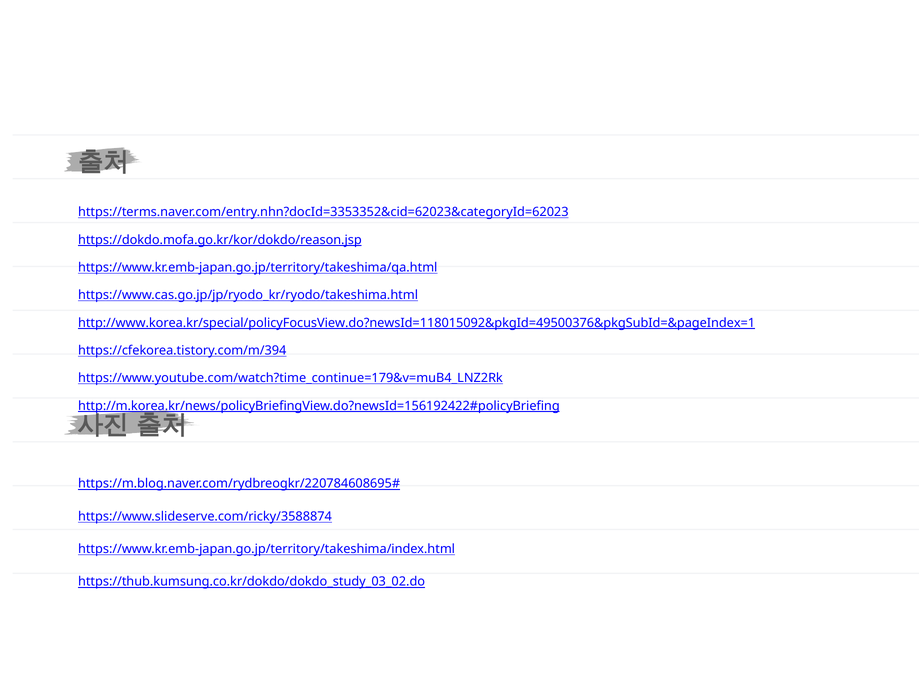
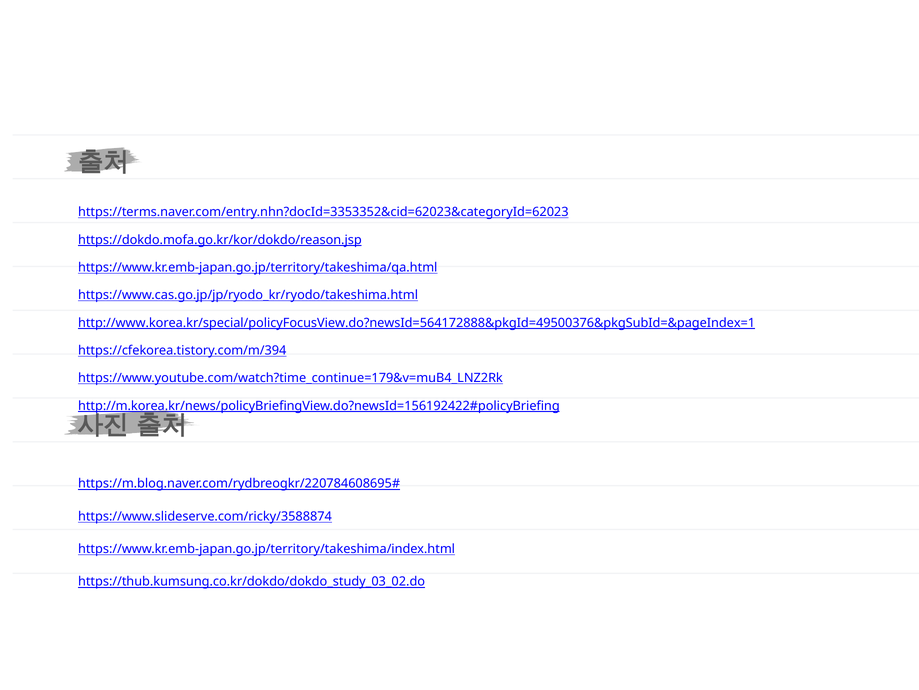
http://www.korea.kr/special/policyFocusView.do?newsId=118015092&pkgId=49500376&pkgSubId=&pageIndex=1: http://www.korea.kr/special/policyFocusView.do?newsId=118015092&pkgId=49500376&pkgSubId=&pageIndex=1 -> http://www.korea.kr/special/policyFocusView.do?newsId=564172888&pkgId=49500376&pkgSubId=&pageIndex=1 (417, 322)
